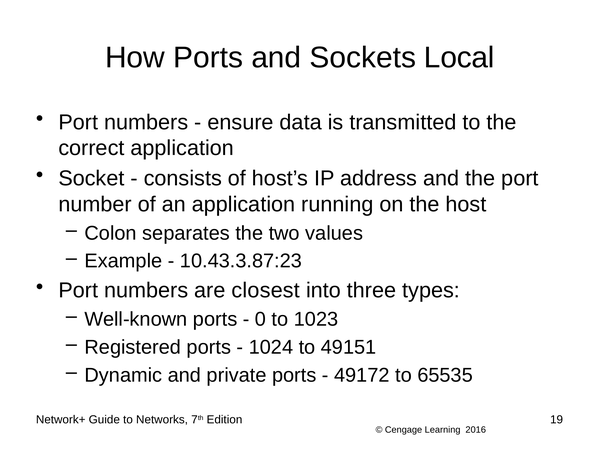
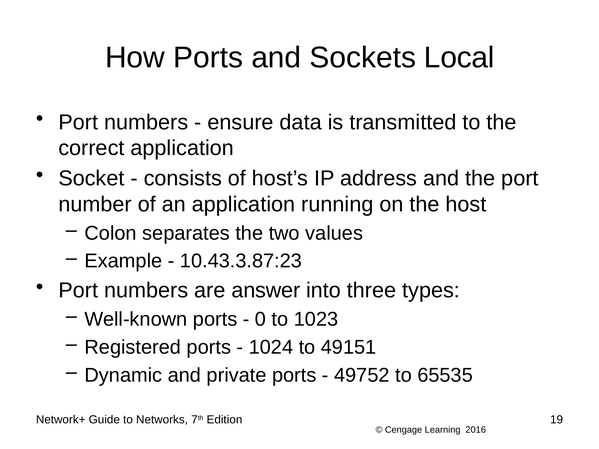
closest: closest -> answer (266, 291)
49172: 49172 -> 49752 (362, 375)
